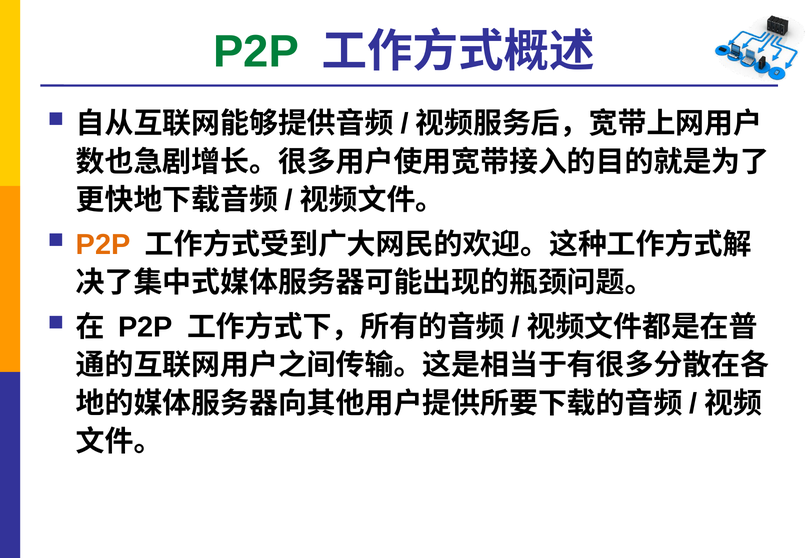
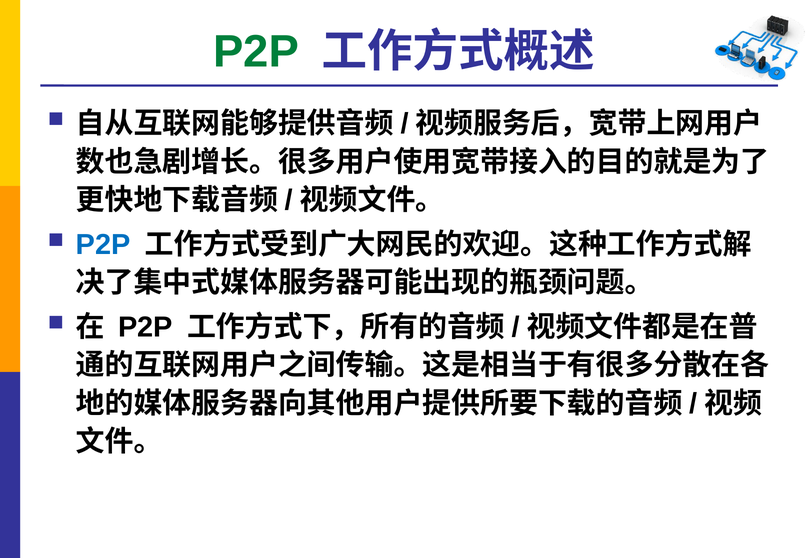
P2P colour: orange -> blue (103, 245)
